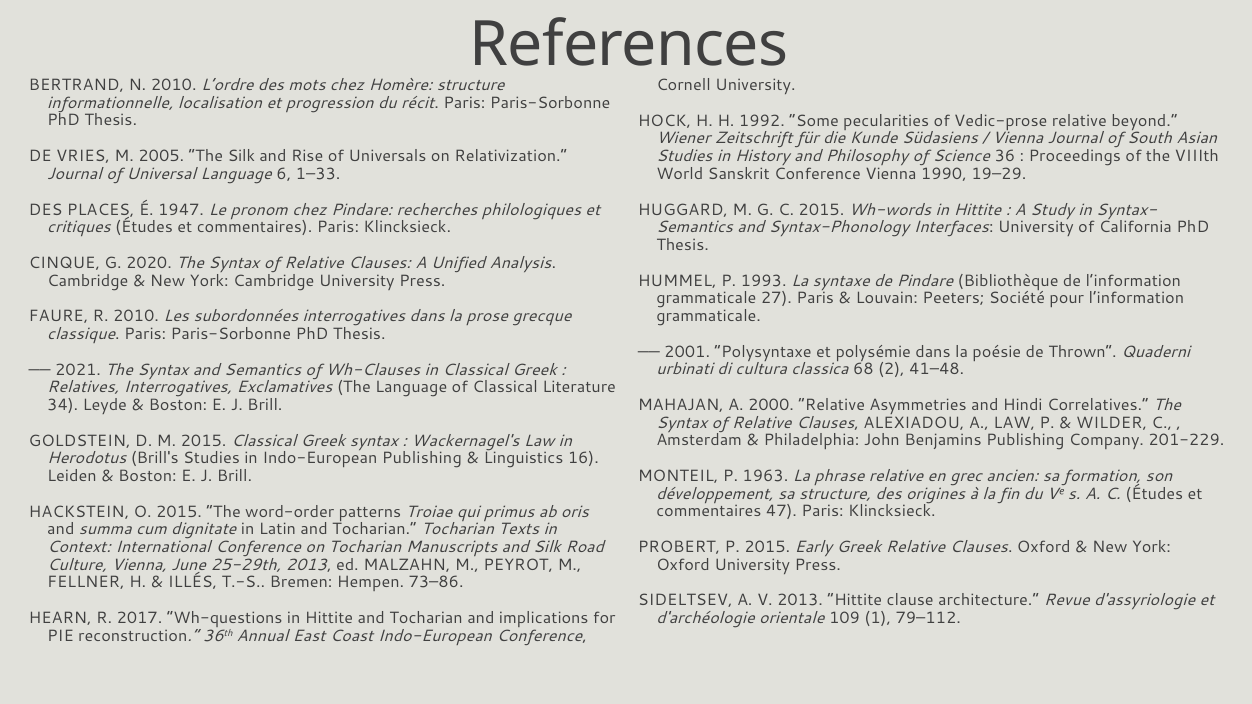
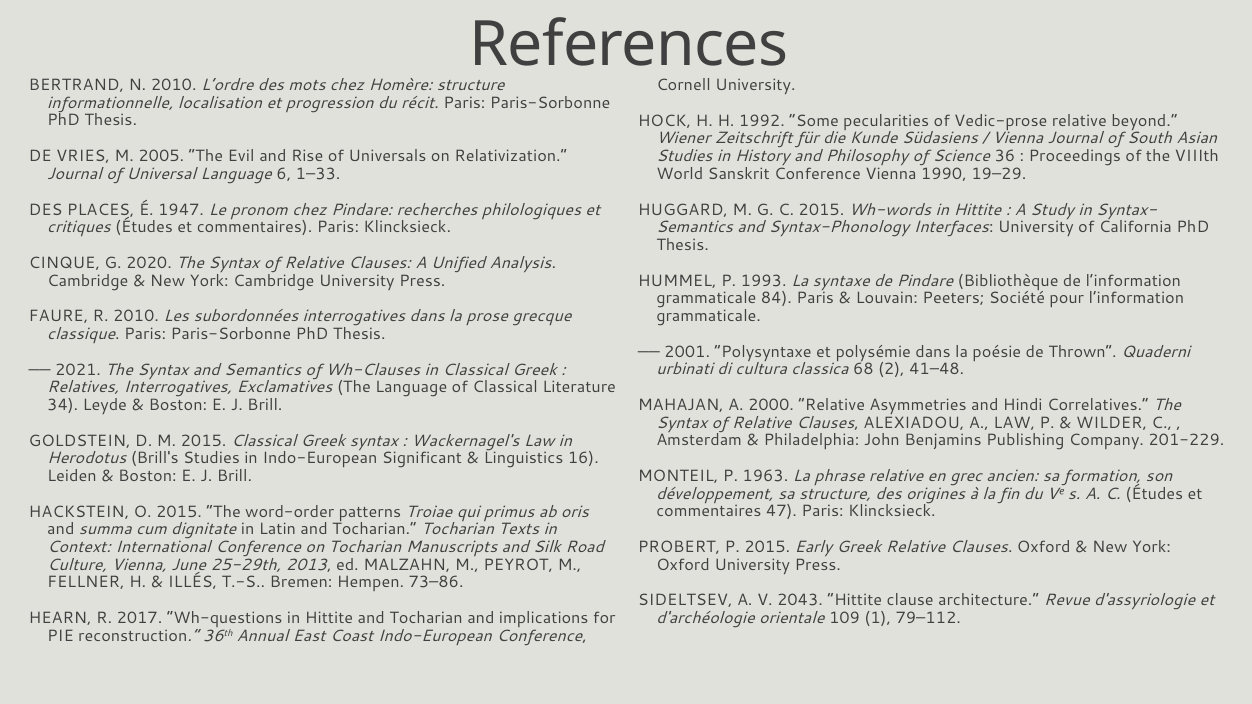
The Silk: Silk -> Evil (241, 156)
27: 27 -> 84 (776, 298)
Indo-European Publishing: Publishing -> Significant (422, 459)
V 2013: 2013 -> 2043 (800, 601)
